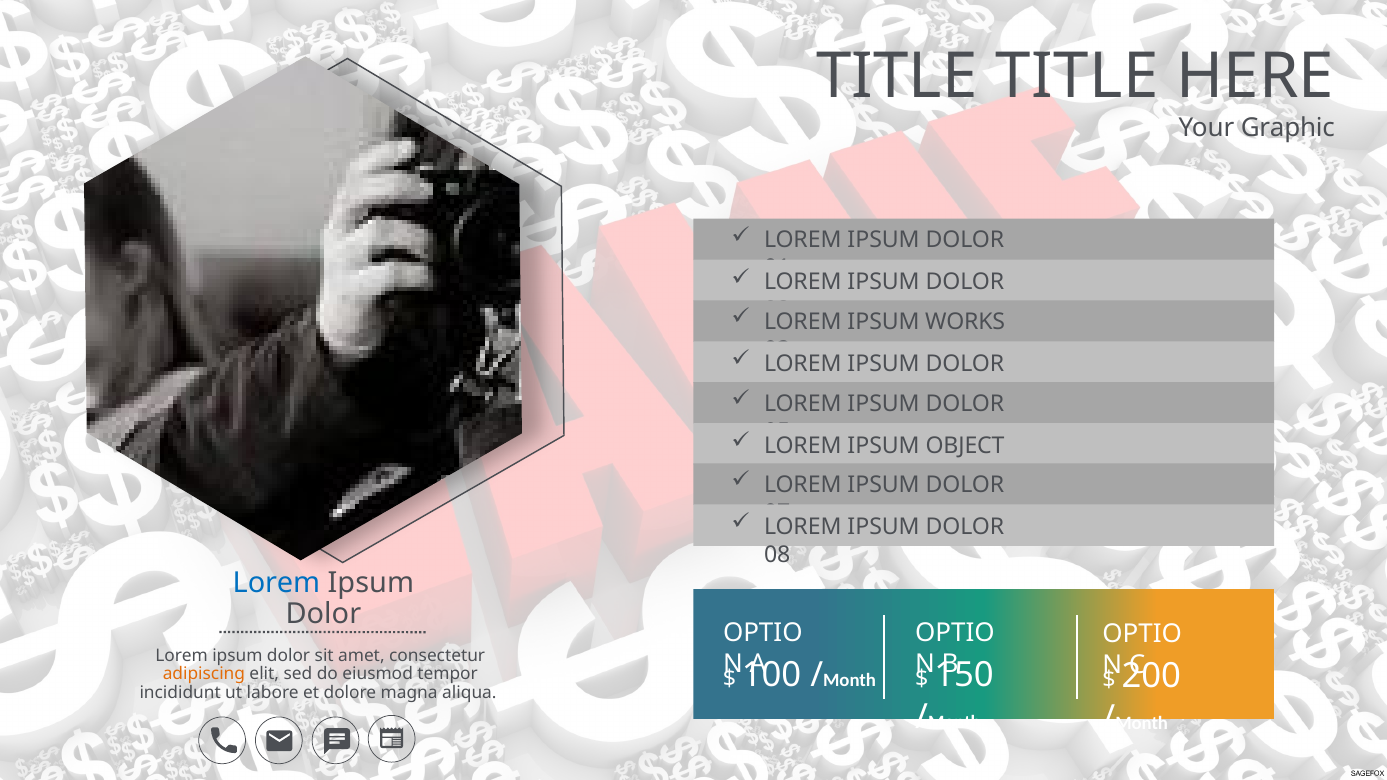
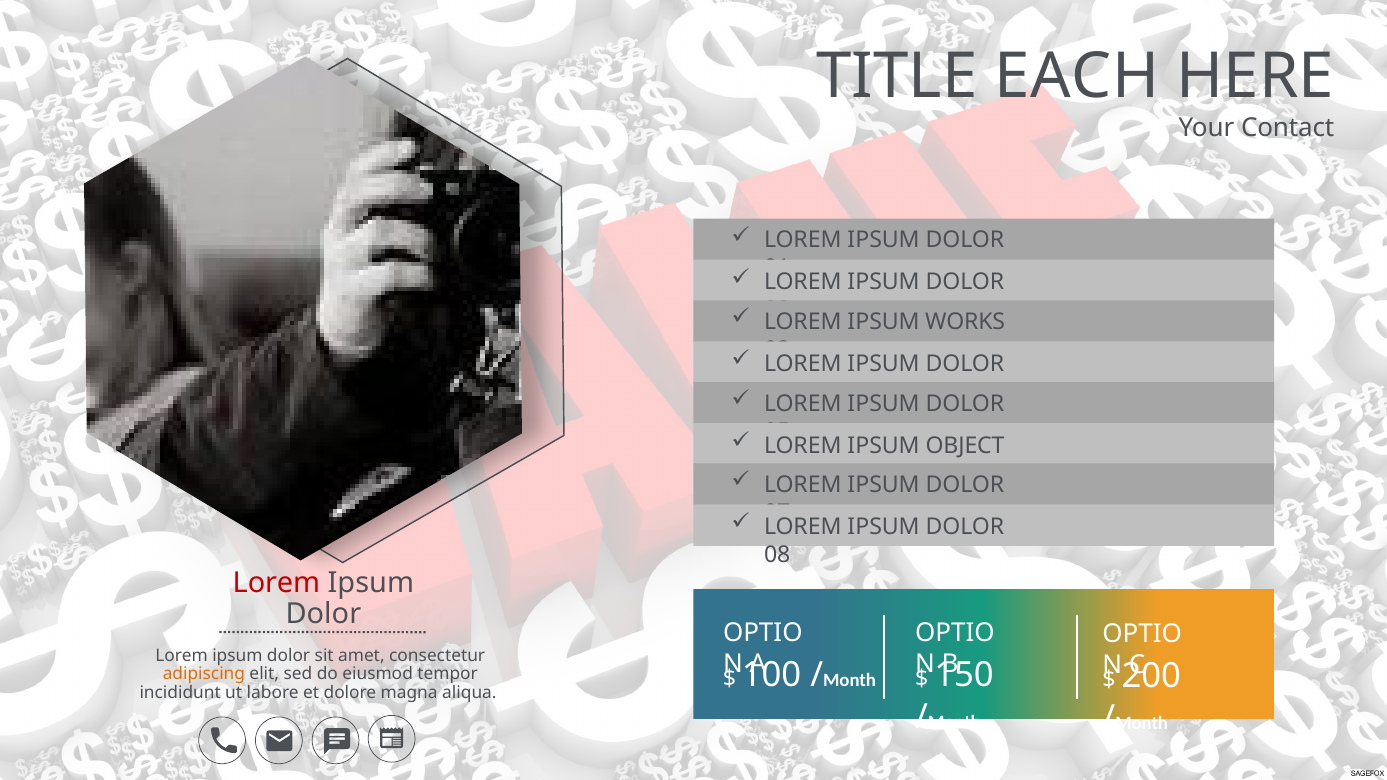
TITLE TITLE: TITLE -> EACH (1077, 77)
Graphic: Graphic -> Contact (1288, 128)
Lorem colour: blue -> red (276, 583)
